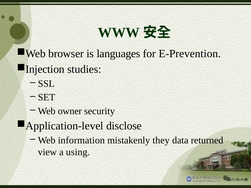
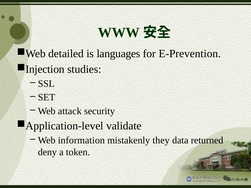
browser: browser -> detailed (66, 54)
owner: owner -> attack (70, 111)
disclose: disclose -> validate (124, 126)
view: view -> deny (47, 152)
using: using -> token (78, 152)
